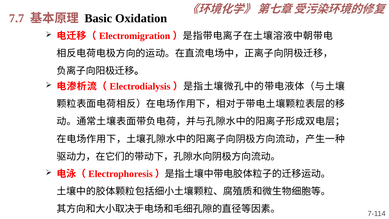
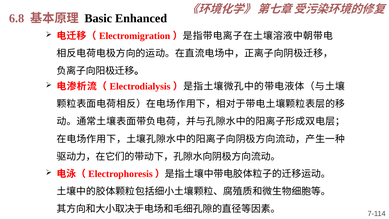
7.7: 7.7 -> 6.8 (17, 18)
Oxidation: Oxidation -> Enhanced (141, 18)
